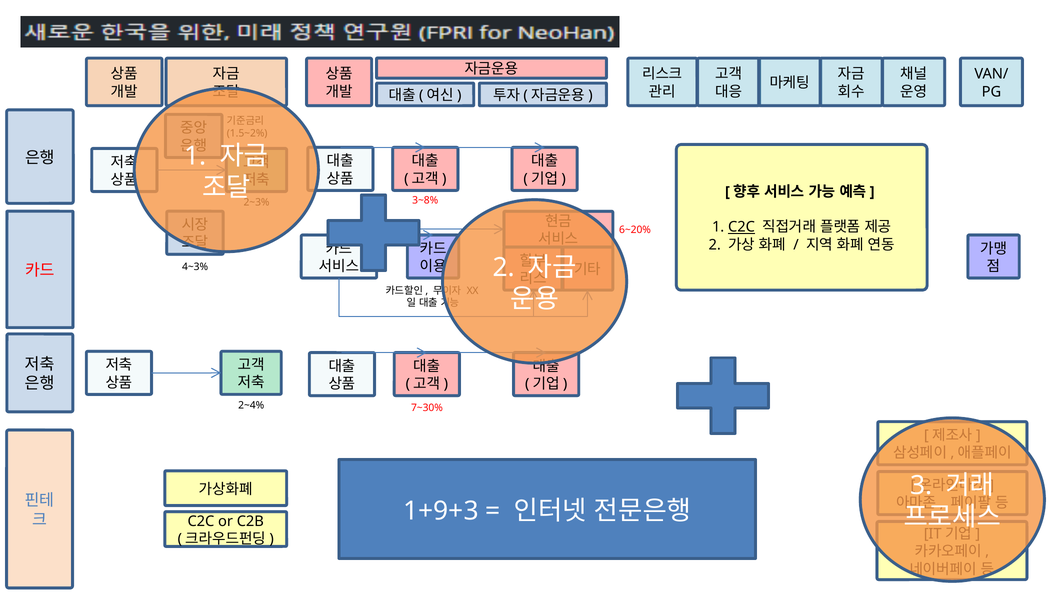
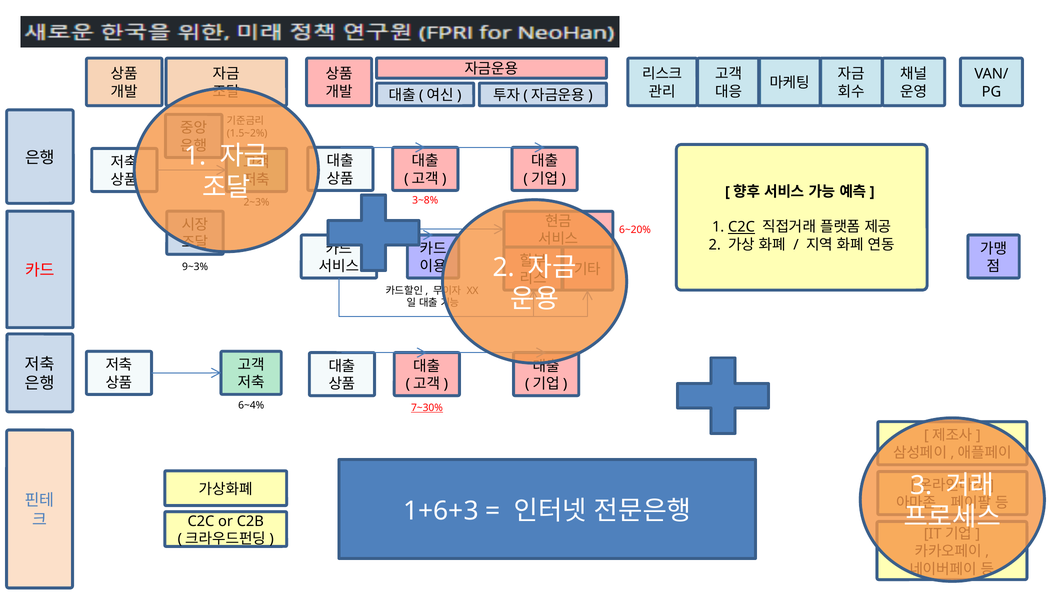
4~3%: 4~3% -> 9~3% (195, 267)
2~4%: 2~4% -> 6~4% (251, 405)
7~30% underline: none -> present (427, 408)
1+9+3: 1+9+3 -> 1+6+3 (441, 511)
